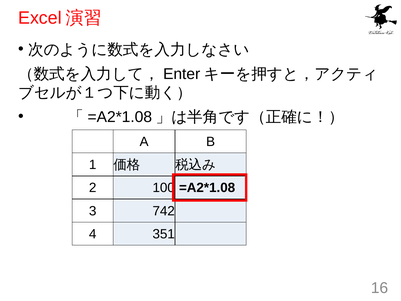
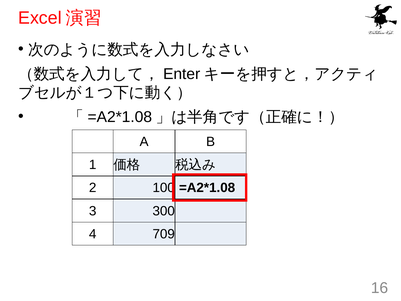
742: 742 -> 300 (164, 211)
351: 351 -> 709 (164, 234)
